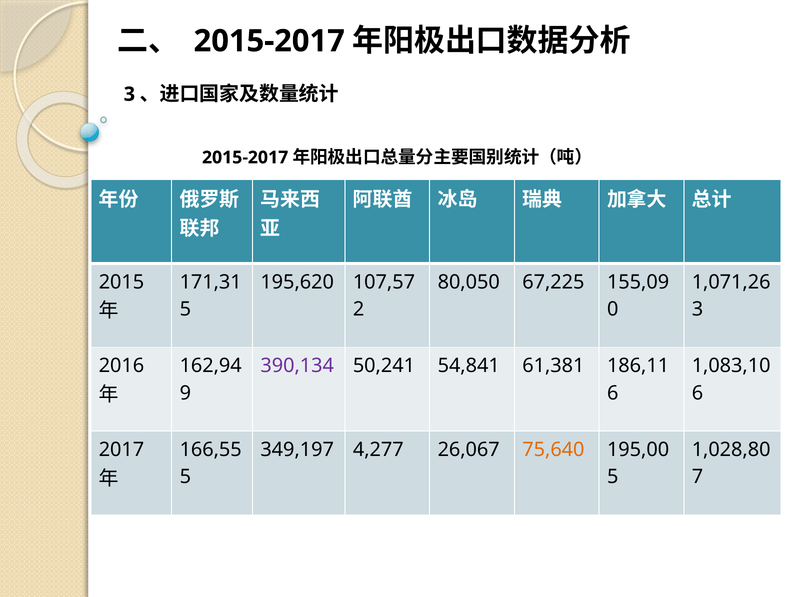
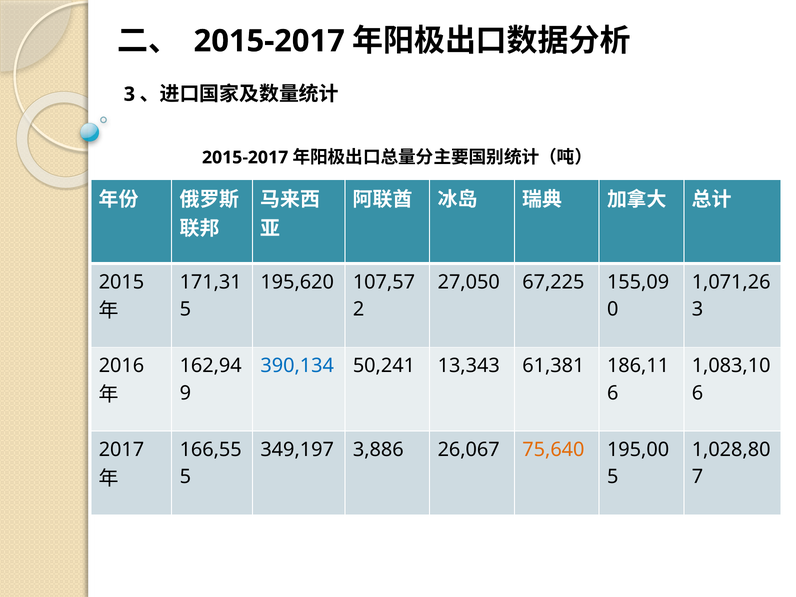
80,050: 80,050 -> 27,050 (469, 282)
390,134 colour: purple -> blue (297, 366)
54,841: 54,841 -> 13,343 (469, 366)
4,277: 4,277 -> 3,886 (378, 450)
